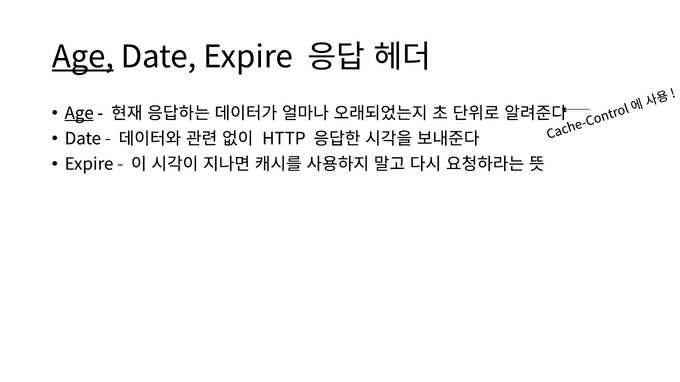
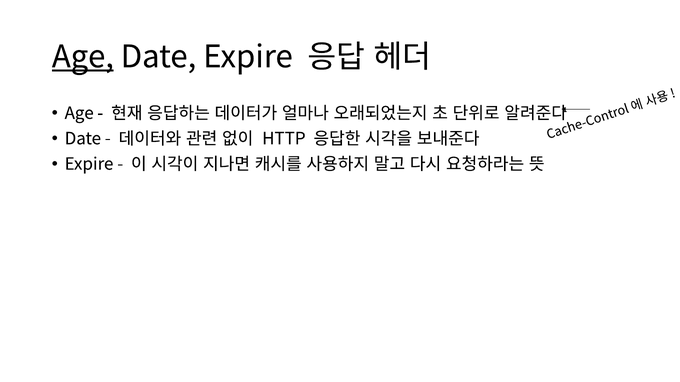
Age underline: present -> none (79, 113)
